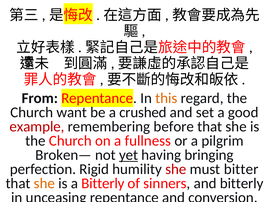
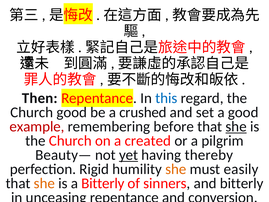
From: From -> Then (40, 98)
this colour: orange -> blue (166, 98)
Church want: want -> good (72, 112)
she underline: none -> present (236, 126)
fullness: fullness -> created (148, 141)
Broken—: Broken— -> Beauty— (63, 155)
bringing: bringing -> thereby (209, 155)
she colour: red -> orange (176, 169)
bitter: bitter -> easily (241, 169)
